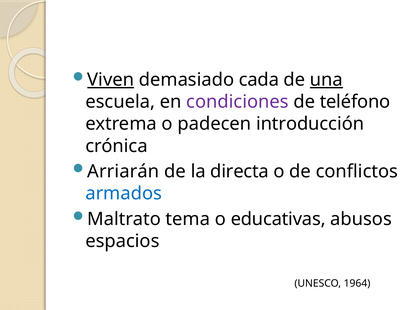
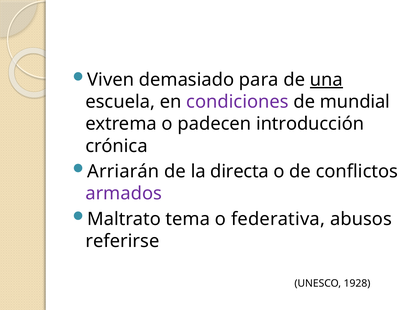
Viven underline: present -> none (111, 80)
cada: cada -> para (259, 80)
teléfono: teléfono -> mundial (355, 102)
armados colour: blue -> purple (124, 193)
educativas: educativas -> federativa (278, 219)
espacios: espacios -> referirse (122, 241)
1964: 1964 -> 1928 (357, 283)
